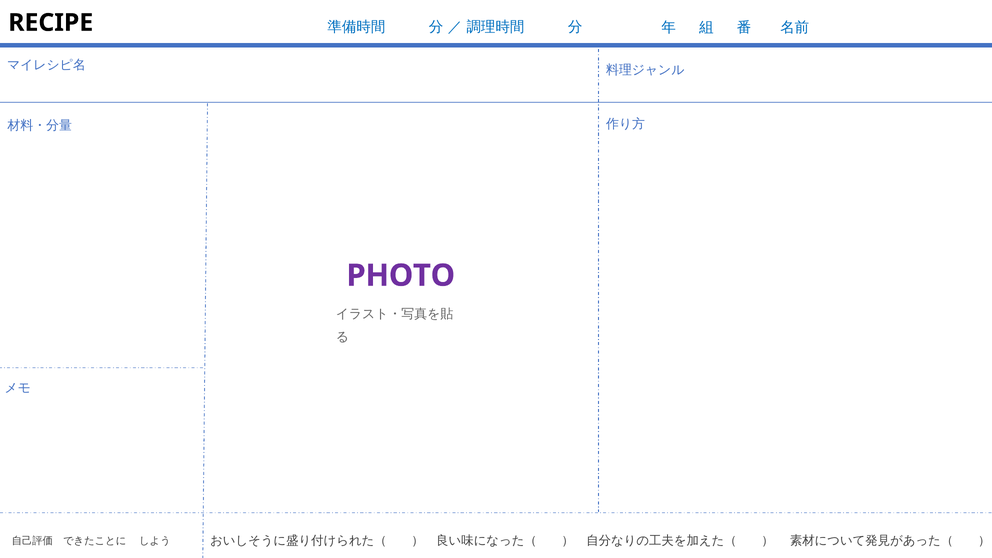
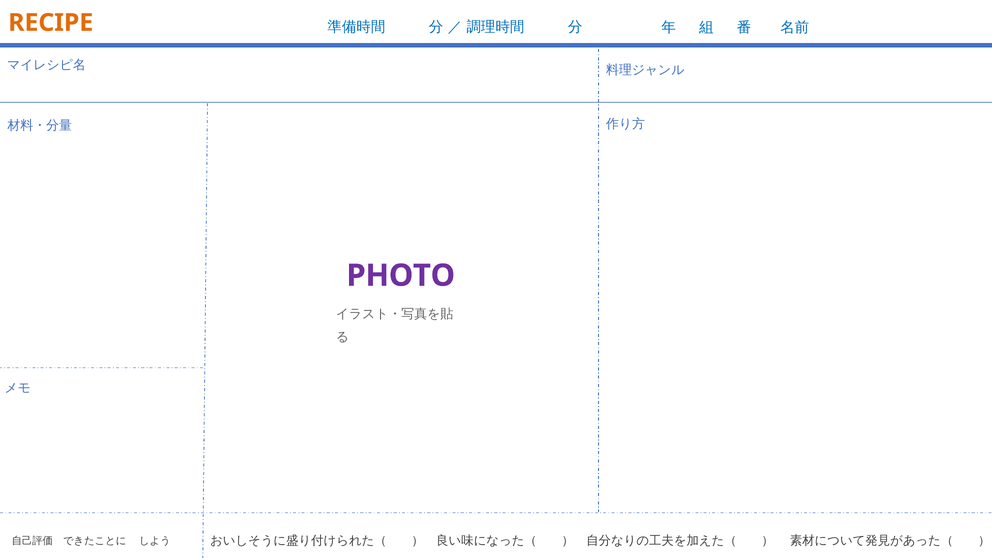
RECIPE colour: black -> orange (51, 23)
